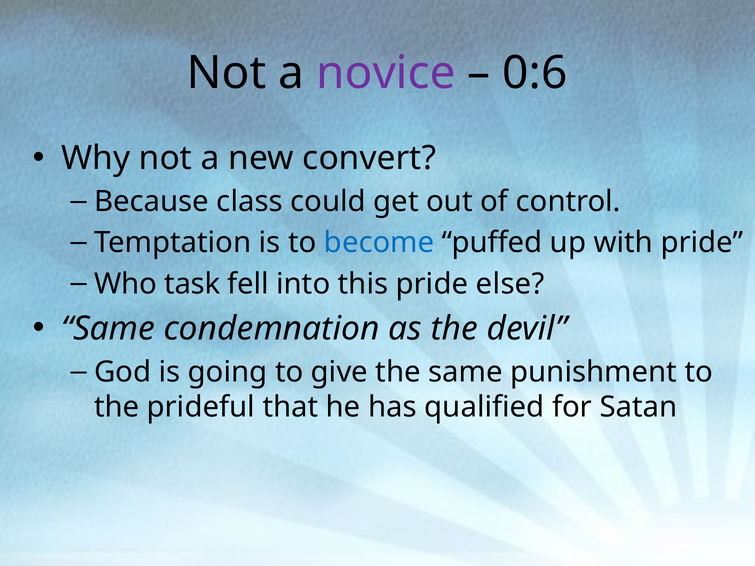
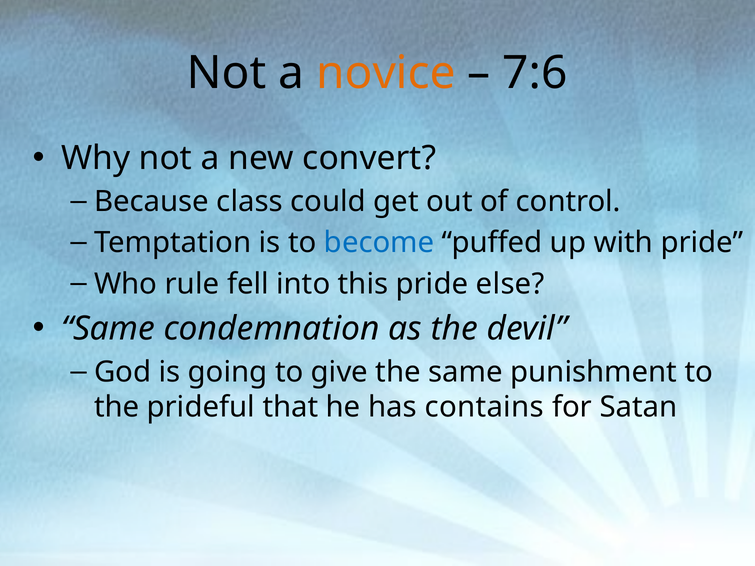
novice colour: purple -> orange (386, 73)
0:6: 0:6 -> 7:6 (535, 73)
task: task -> rule (192, 284)
qualified: qualified -> contains (484, 407)
